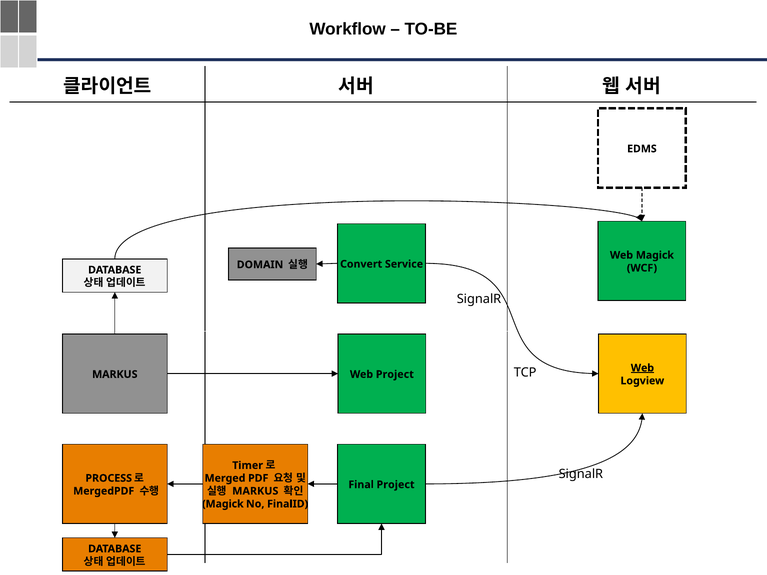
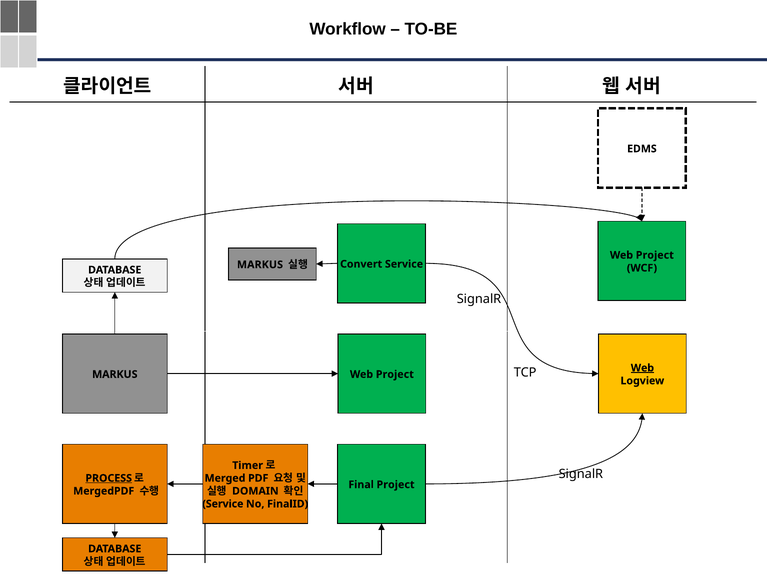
Magick: Magick -> Project (655, 255)
DOMAIN: DOMAIN -> MARKUS (260, 265)
PROCESS underline: none -> present (109, 478)
MARKUS: MARKUS -> DOMAIN (255, 491)
Magick: Magick -> Service (223, 504)
